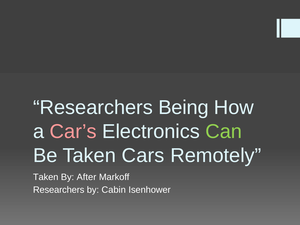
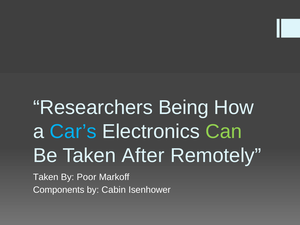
Car’s colour: pink -> light blue (73, 132)
Cars: Cars -> After (143, 156)
After: After -> Poor (87, 177)
Researchers: Researchers -> Components (59, 190)
